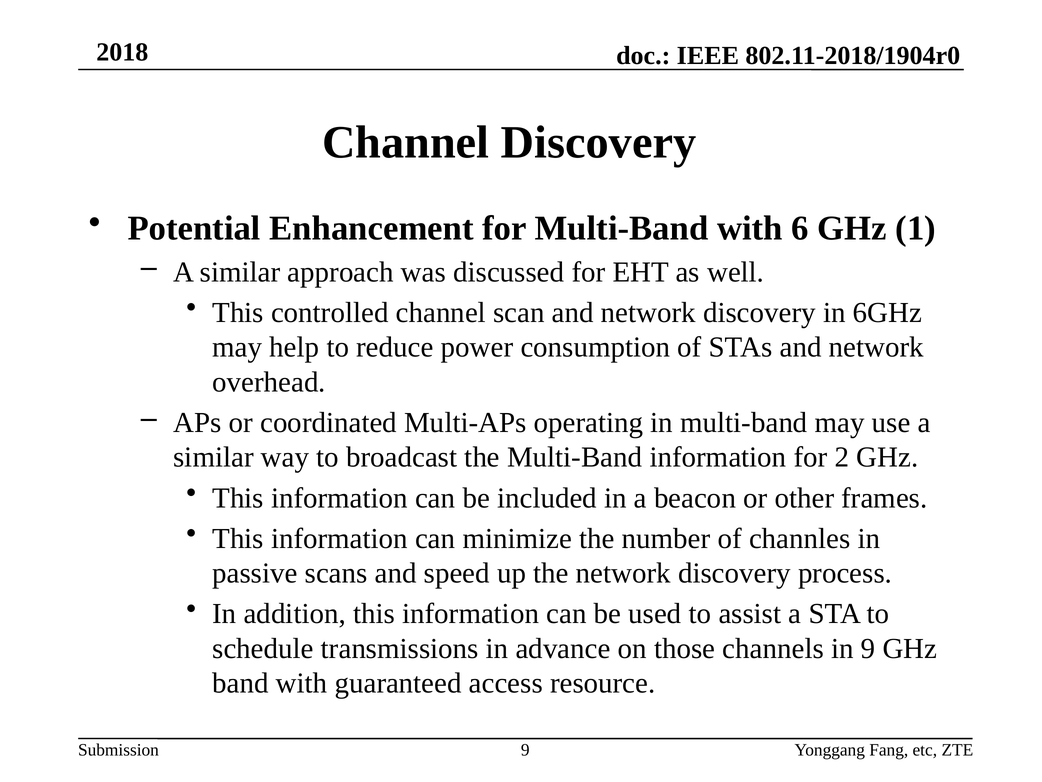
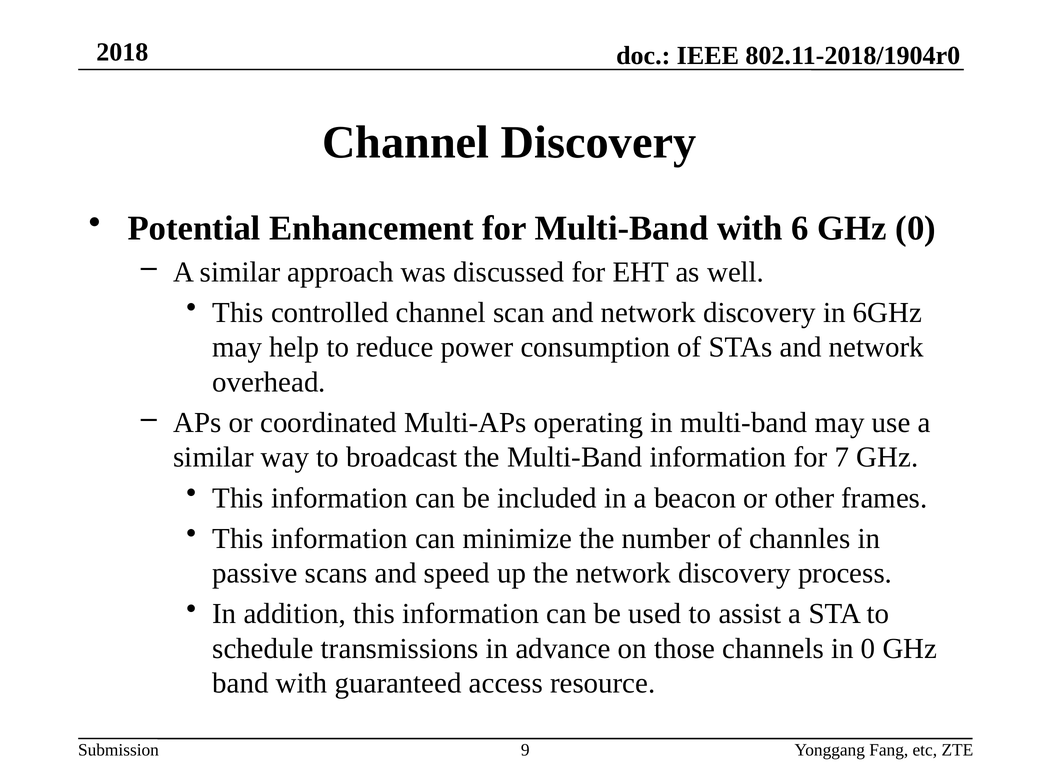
GHz 1: 1 -> 0 (916, 228)
2: 2 -> 7 (842, 457)
in 9: 9 -> 0 (868, 648)
